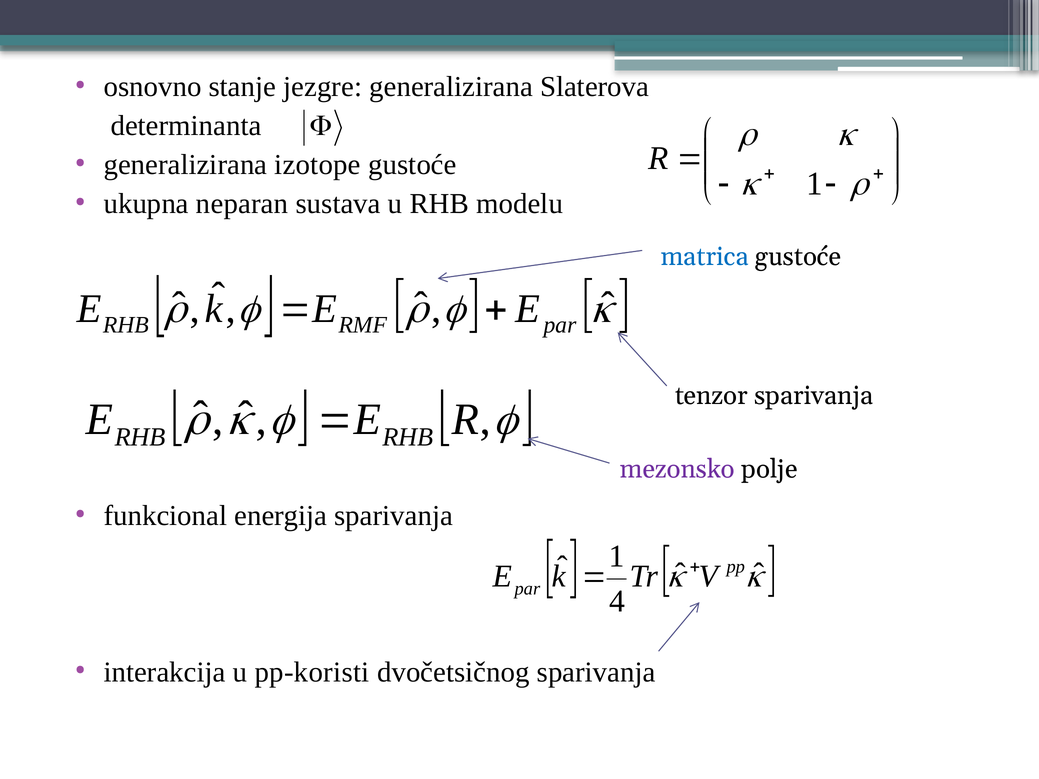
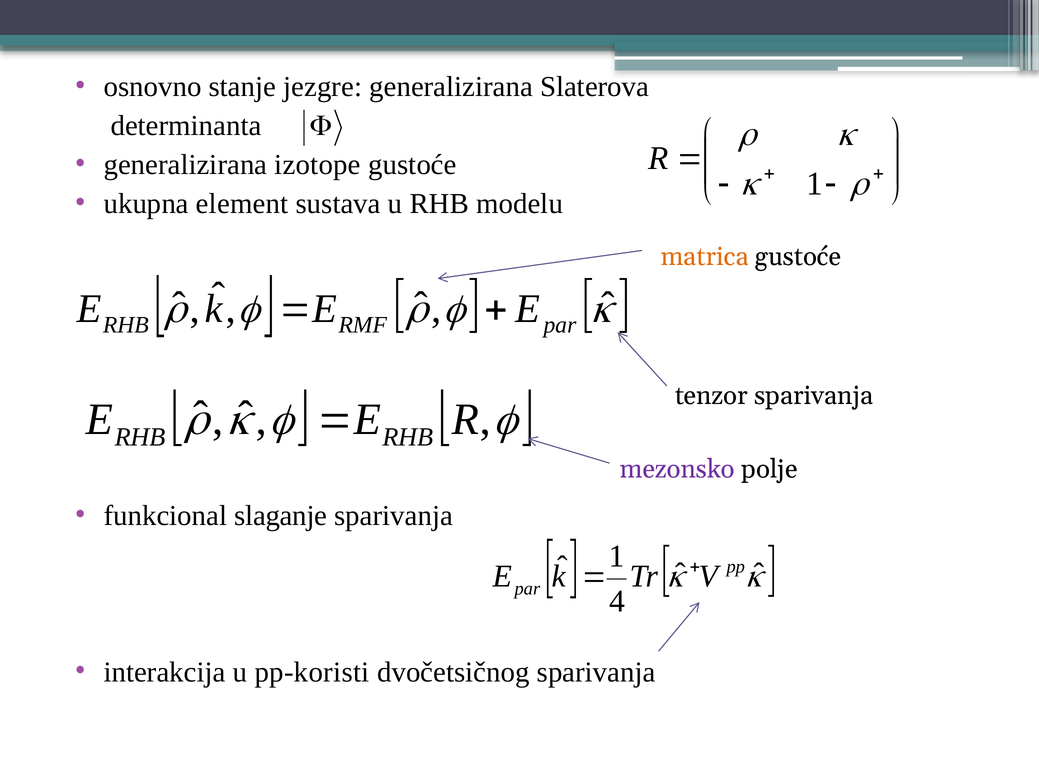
neparan: neparan -> element (242, 204)
matrica colour: blue -> orange (705, 257)
energija: energija -> slaganje (281, 516)
